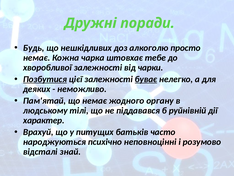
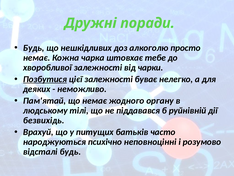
буває underline: present -> none (146, 79)
характер: характер -> безвихідь (44, 120)
відсталі знай: знай -> будь (70, 151)
